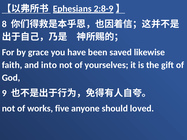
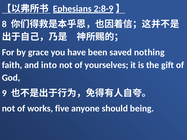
likewise: likewise -> nothing (149, 52)
loved: loved -> being (142, 109)
